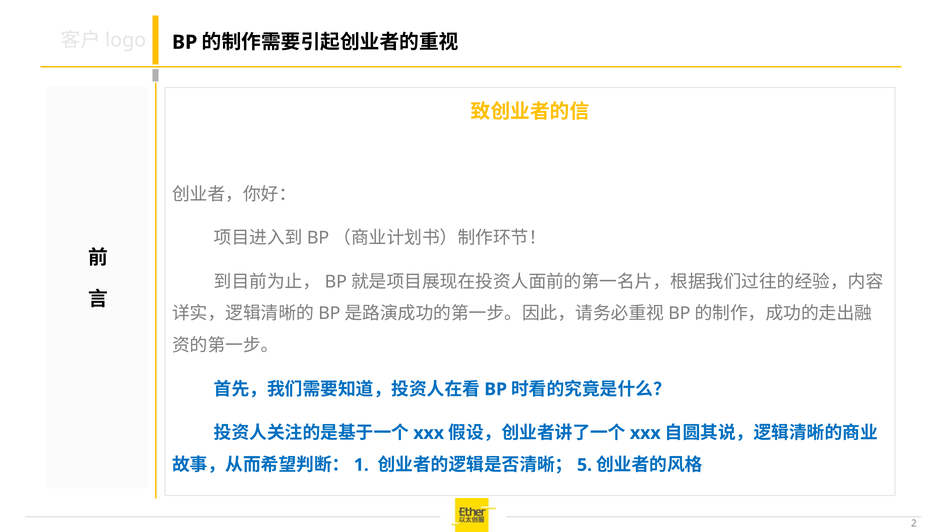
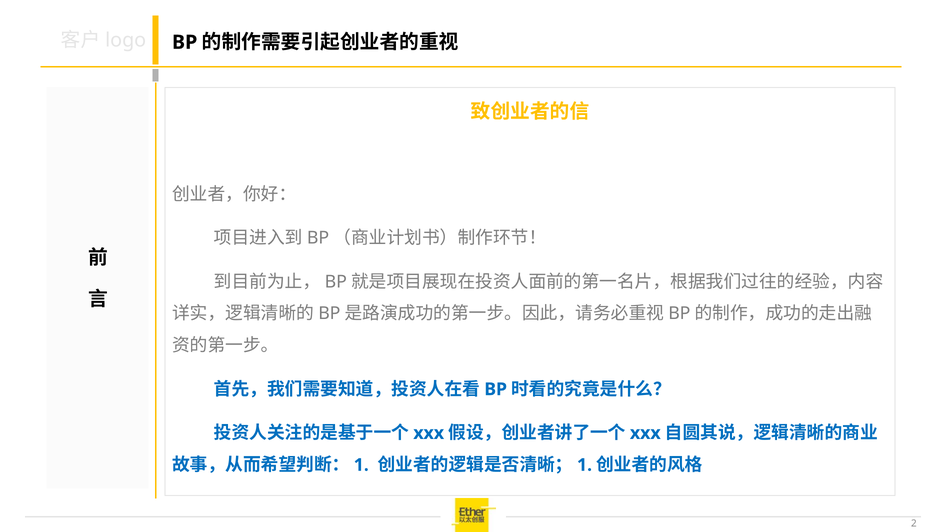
5: 5 -> 1 (585, 465)
